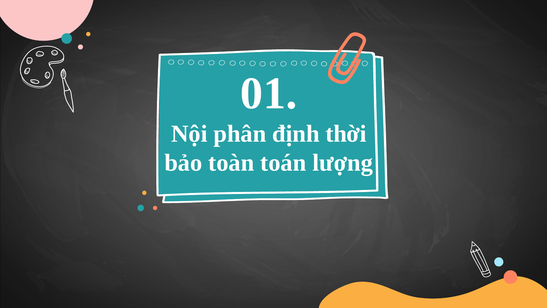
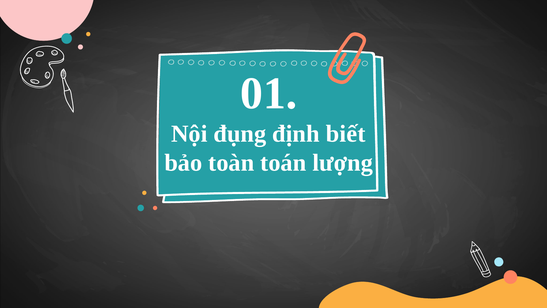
phân: phân -> đụng (240, 134)
thời: thời -> biết (346, 134)
